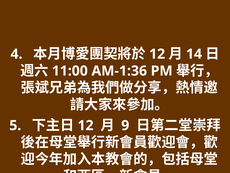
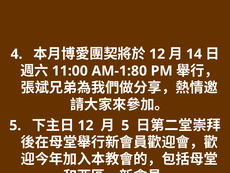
AM-1:36: AM-1:36 -> AM-1:80 (119, 71)
9: 9 -> 5 (125, 125)
